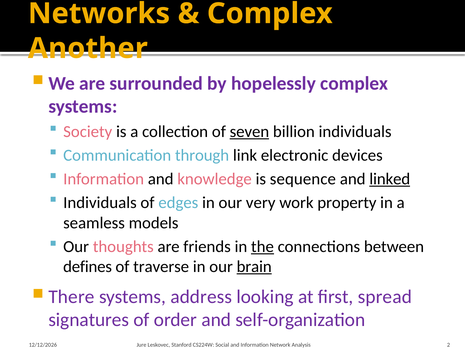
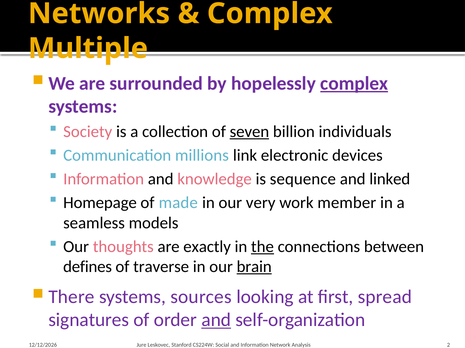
Another: Another -> Multiple (88, 48)
complex underline: none -> present (354, 83)
through: through -> millions (202, 156)
linked underline: present -> none (390, 179)
Individuals: Individuals -> Homepage (100, 203)
edges: edges -> made (178, 203)
property: property -> member (347, 203)
friends: friends -> exactly (207, 247)
address: address -> sources (201, 297)
and underline: none -> present (216, 321)
